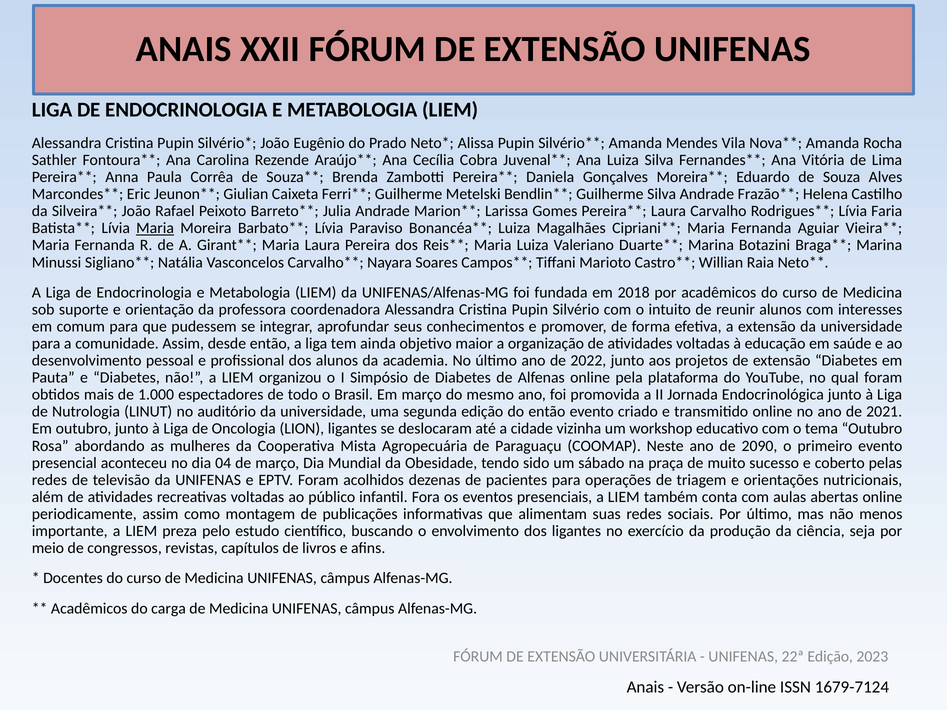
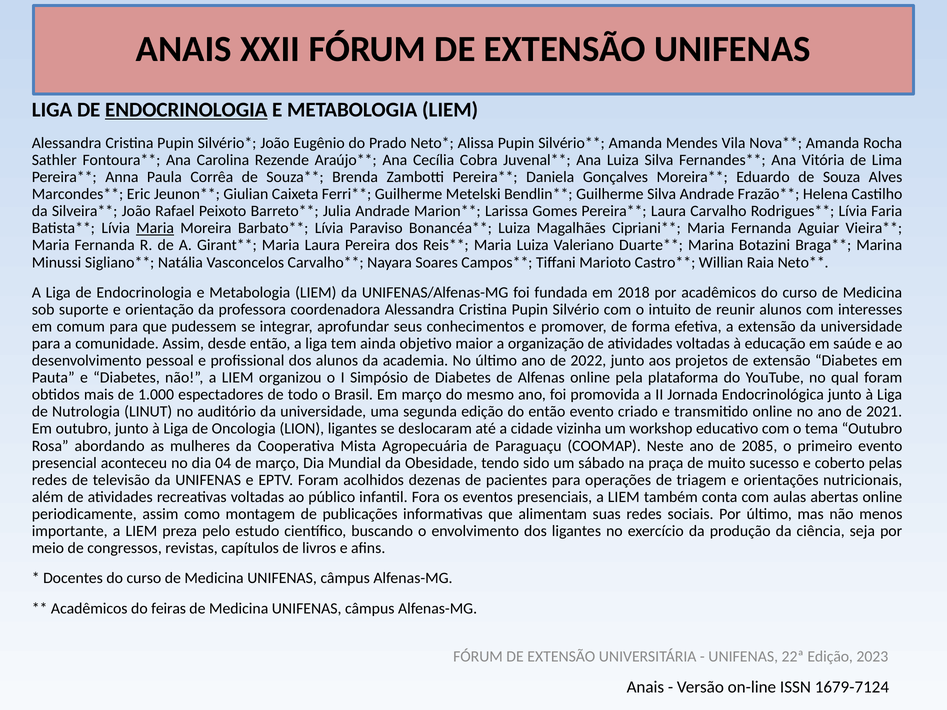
ENDOCRINOLOGIA underline: none -> present (186, 110)
2090: 2090 -> 2085 (759, 446)
carga: carga -> feiras (169, 609)
